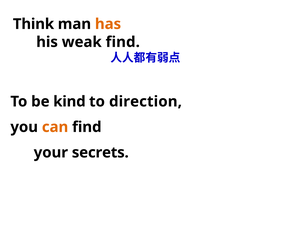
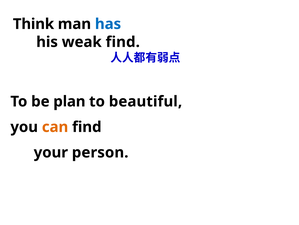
has colour: orange -> blue (108, 24)
kind: kind -> plan (69, 101)
direction: direction -> beautiful (146, 101)
secrets: secrets -> person (100, 152)
